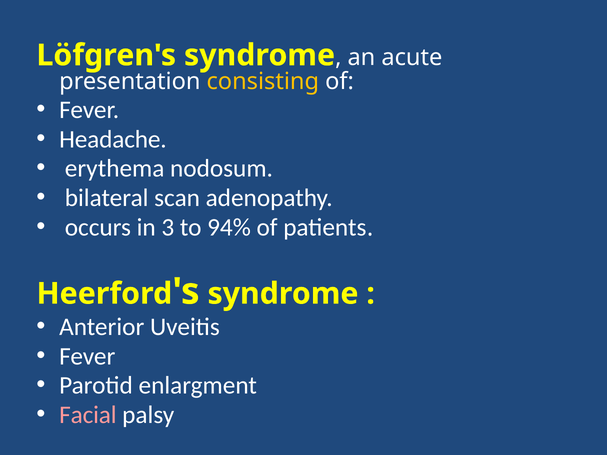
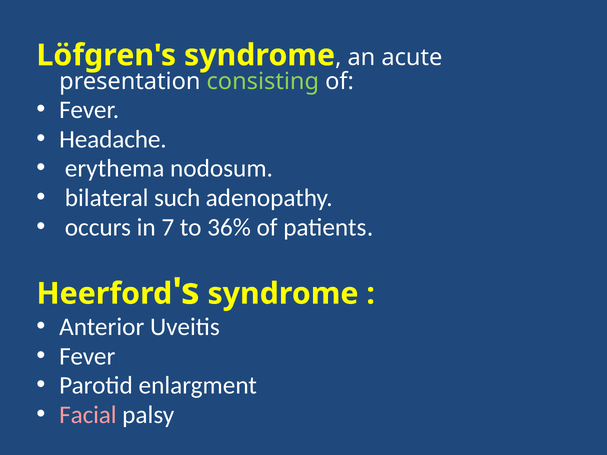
consisting colour: yellow -> light green (263, 82)
scan: scan -> such (177, 198)
3: 3 -> 7 (168, 227)
94%: 94% -> 36% (229, 227)
